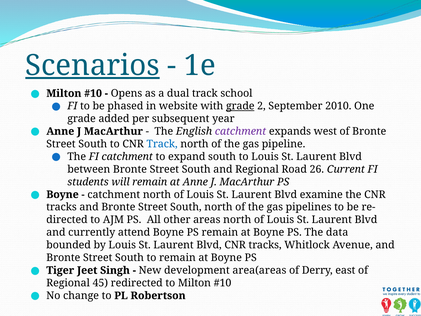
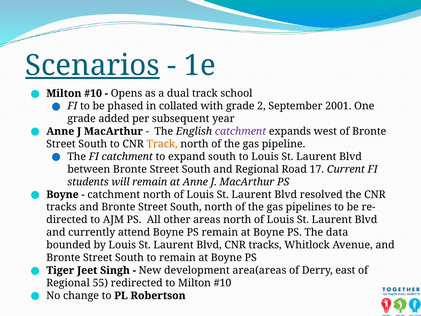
website: website -> collated (178, 106)
grade underline: present -> none (240, 106)
2010: 2010 -> 2001 (338, 106)
Track colour: blue -> orange (162, 144)
26: 26 -> 17 (317, 169)
examine: examine -> resolved (321, 194)
45: 45 -> 55 (100, 283)
